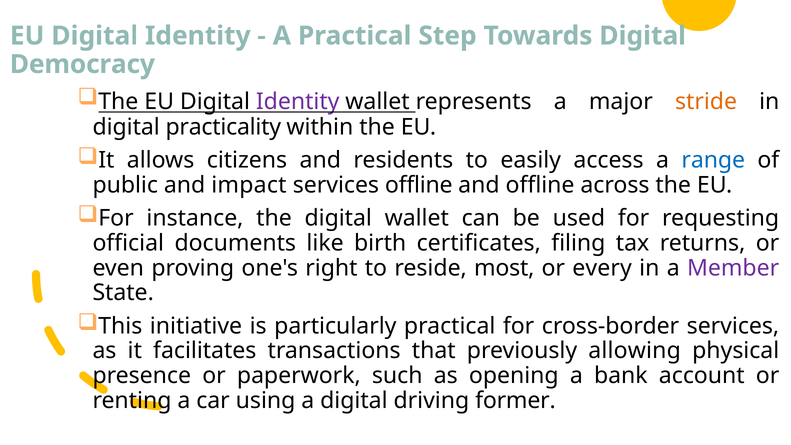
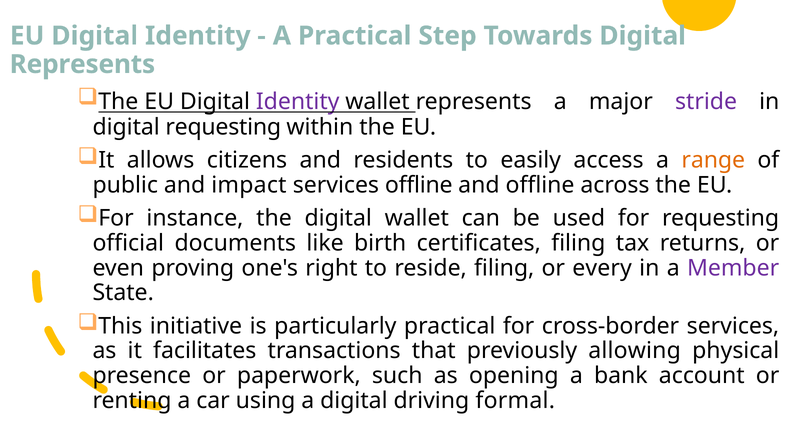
Democracy: Democracy -> Represents (82, 64)
stride colour: orange -> purple (706, 101)
digital practicality: practicality -> requesting (223, 127)
range colour: blue -> orange (713, 160)
reside most: most -> filing (504, 268)
former: former -> formal (515, 400)
